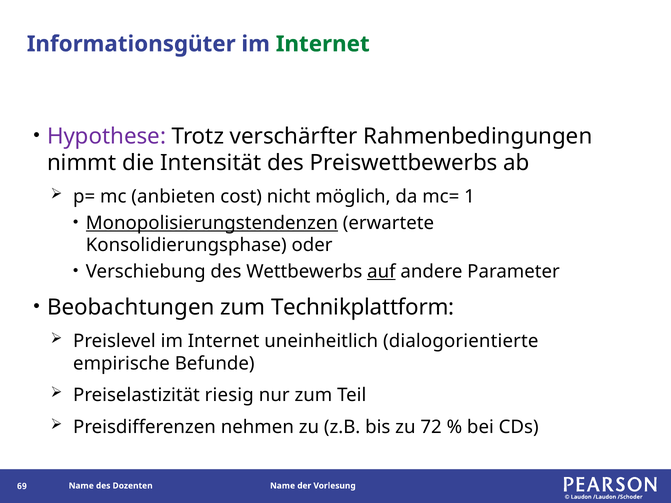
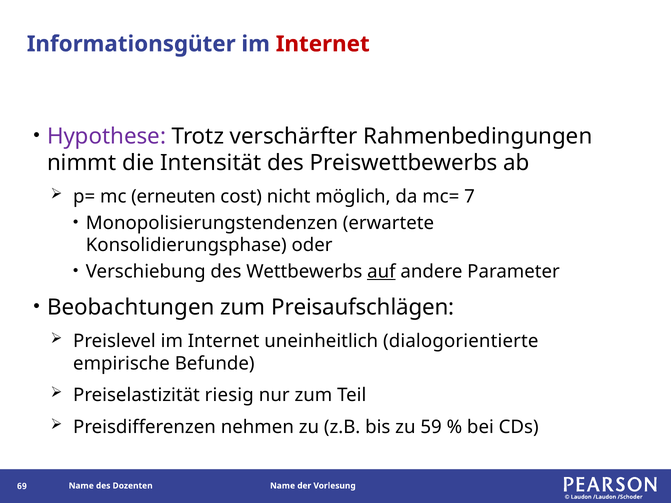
Internet colour: green -> red (323, 44)
anbieten: anbieten -> erneuten (174, 197)
1: 1 -> 7 (470, 197)
Monopolisierungstendenzen underline: present -> none (212, 223)
Technikplattform: Technikplattform -> Preisaufschlägen (363, 308)
72: 72 -> 59 (431, 427)
